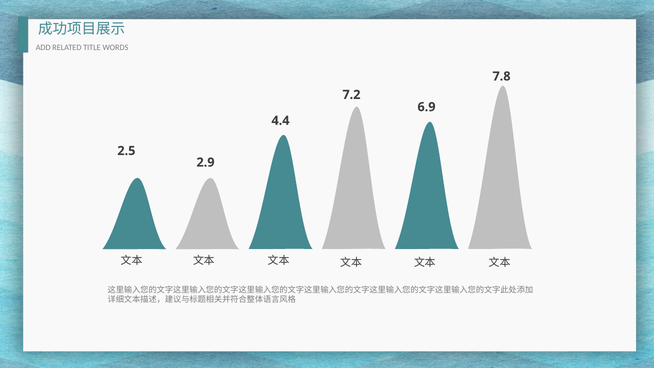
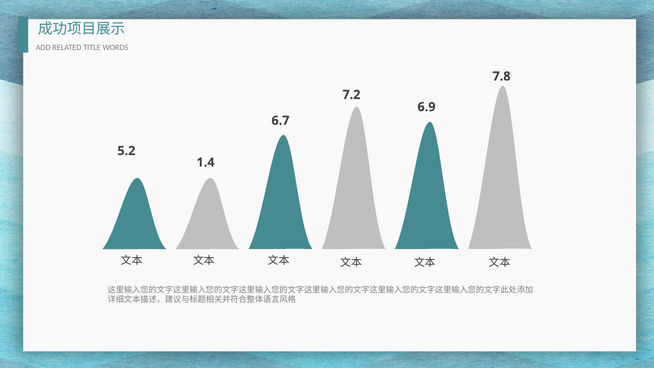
4.4: 4.4 -> 6.7 (280, 121)
2.5: 2.5 -> 5.2 (126, 151)
2.9: 2.9 -> 1.4 (206, 162)
